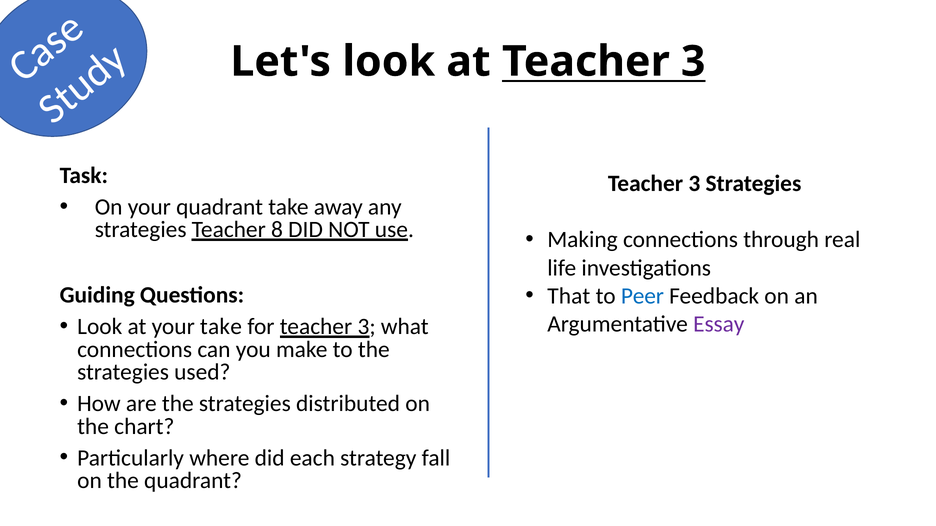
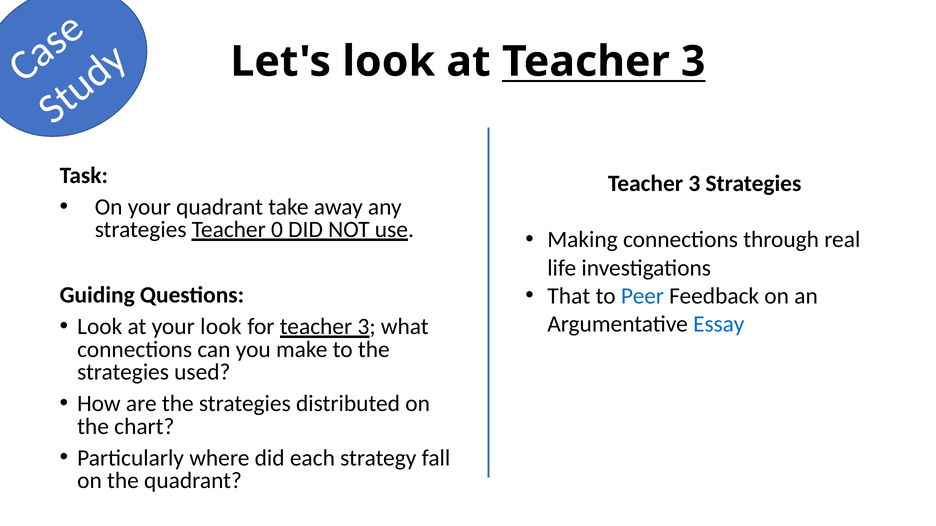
8: 8 -> 0 (277, 230)
your take: take -> look (221, 327)
Essay colour: purple -> blue (719, 324)
